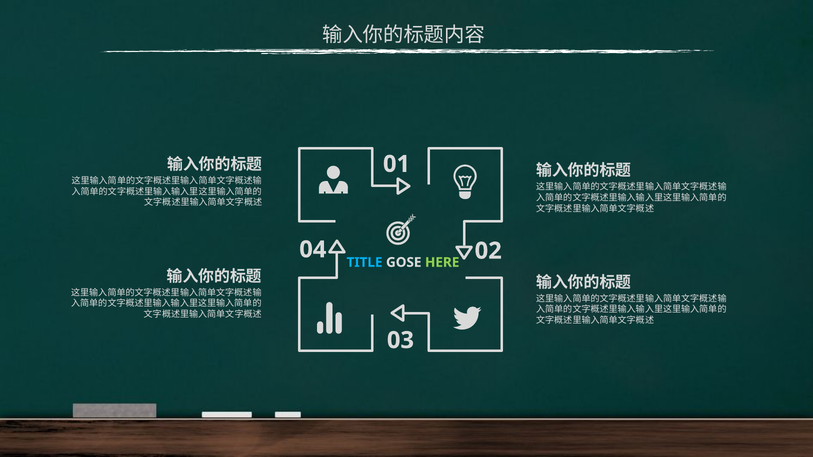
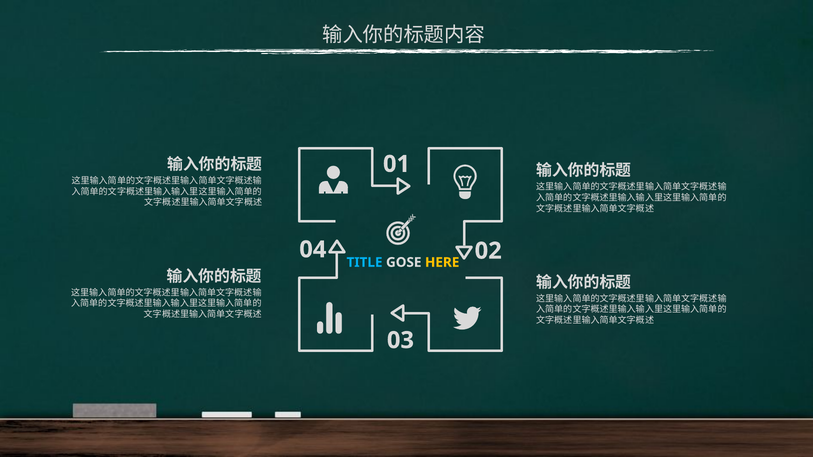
HERE colour: light green -> yellow (442, 263)
